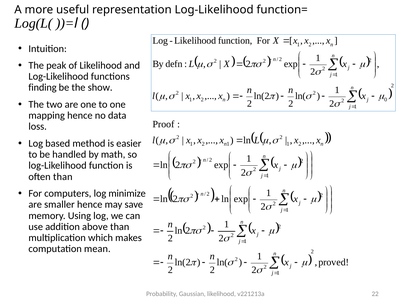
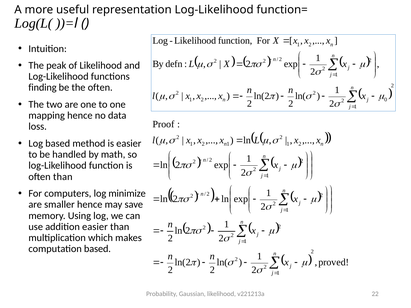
the show: show -> often (100, 88)
addition above: above -> easier (95, 227)
computation mean: mean -> based (97, 249)
